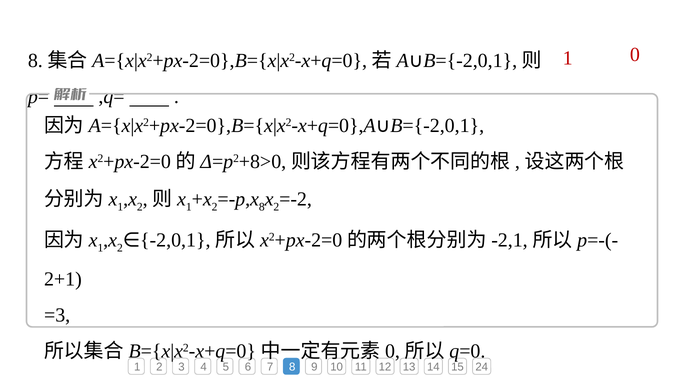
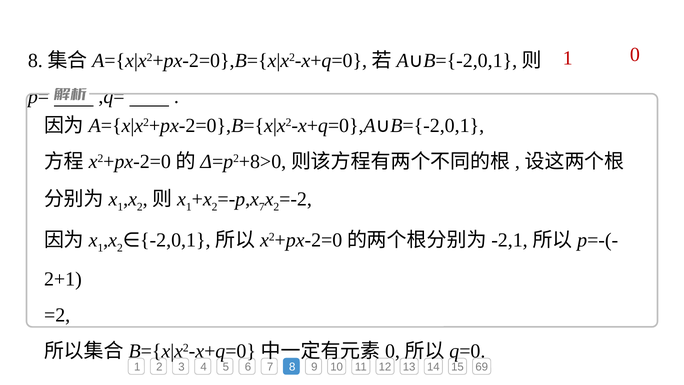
8: 8 -> 7 (262, 207)
=3: =3 -> =2 (57, 315)
24: 24 -> 69 (482, 367)
